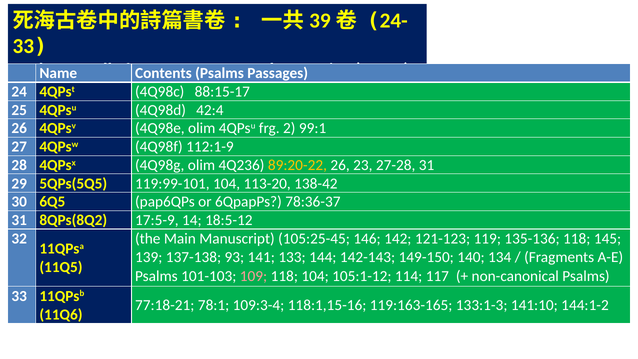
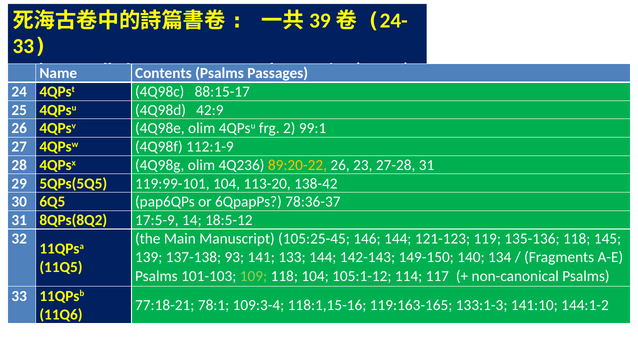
42:4: 42:4 -> 42:9 (210, 110)
146 142: 142 -> 144 (398, 239)
109 colour: pink -> light green (254, 276)
